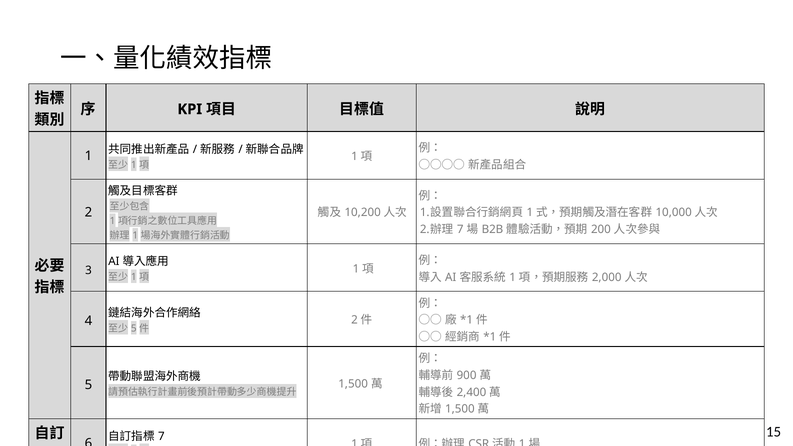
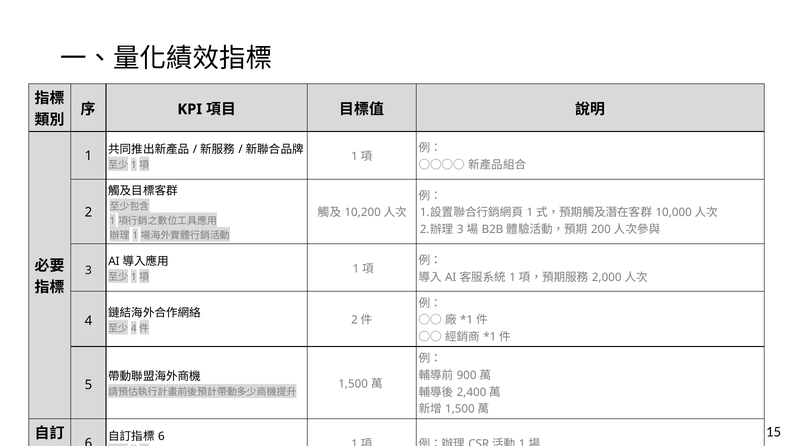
7: 7 -> 3 (460, 230)
5: 5 -> 4 (134, 328)
7: 7 -> 6 (161, 437)
